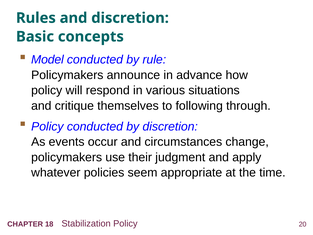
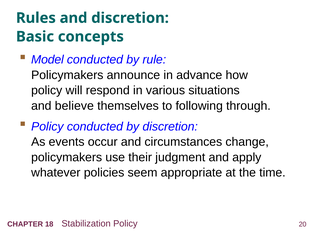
critique: critique -> believe (74, 106)
